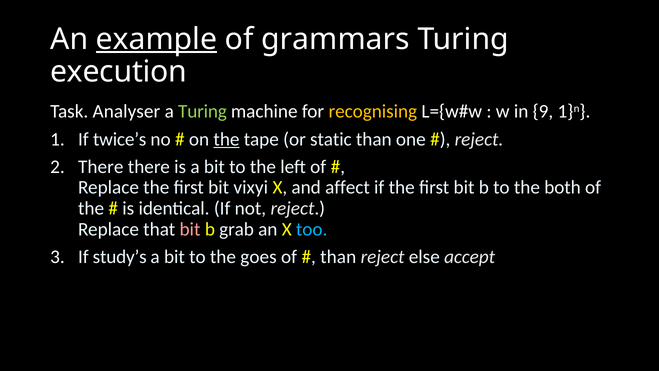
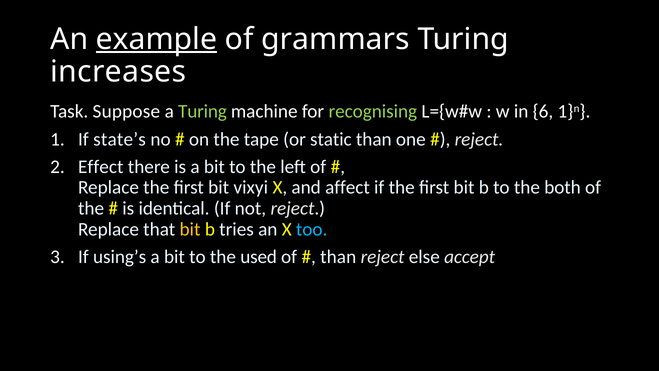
execution: execution -> increases (118, 72)
Analyser: Analyser -> Suppose (126, 111)
recognising colour: yellow -> light green (373, 111)
9: 9 -> 6 (543, 111)
twice’s: twice’s -> state’s (119, 139)
the underline: present -> none (227, 139)
There: There -> Effect (101, 167)
bit colour: pink -> yellow (190, 229)
grab: grab -> tries (237, 229)
study’s: study’s -> using’s (120, 257)
goes: goes -> used (259, 257)
